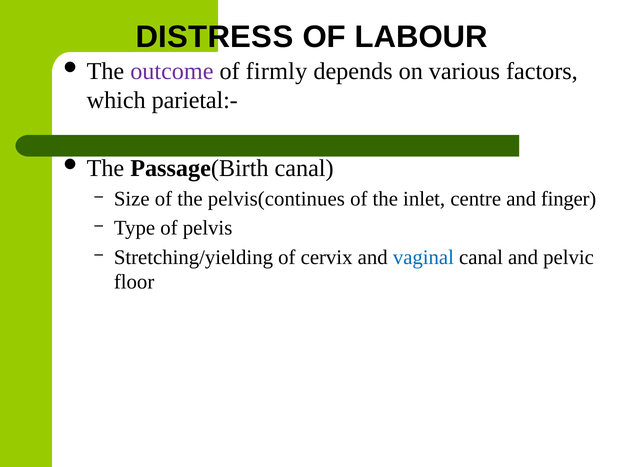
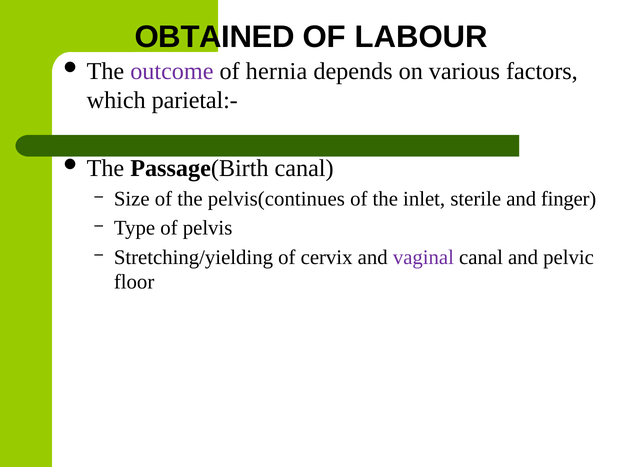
DISTRESS: DISTRESS -> OBTAINED (215, 37)
firmly: firmly -> hernia (276, 71)
centre: centre -> sterile (476, 199)
vaginal colour: blue -> purple (423, 257)
